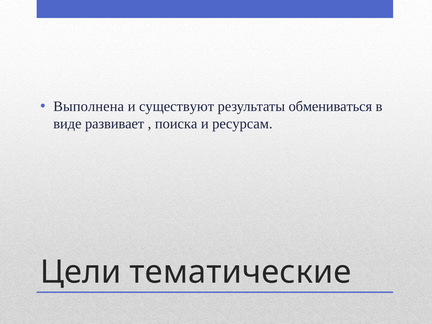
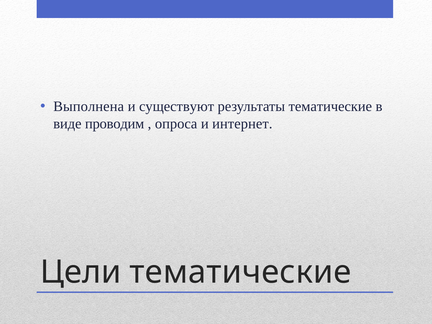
результаты обмениваться: обмениваться -> тематические (330, 106)
развивает: развивает -> проводим (115, 124)
поиска: поиска -> опроса (176, 124)
ресурсам: ресурсам -> интернет (242, 124)
